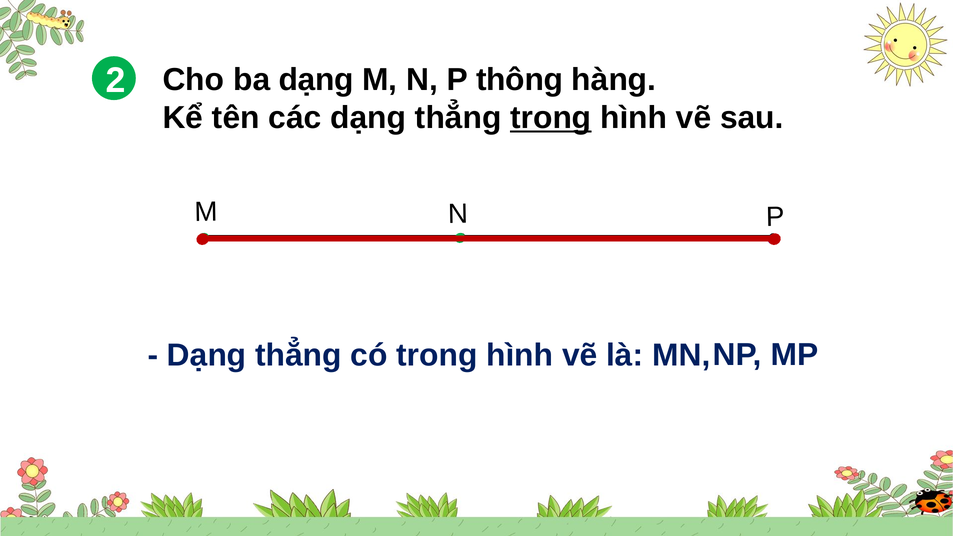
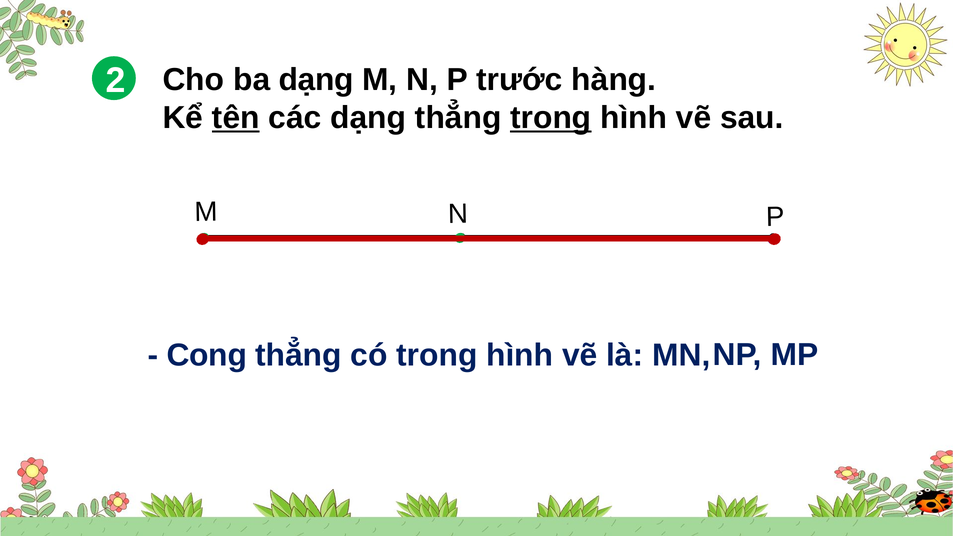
thông: thông -> trước (519, 80)
tên underline: none -> present (236, 118)
Dạng: Dạng -> Cong (207, 355)
